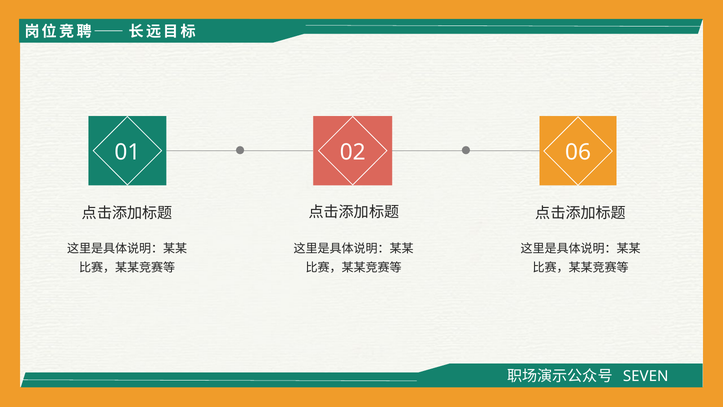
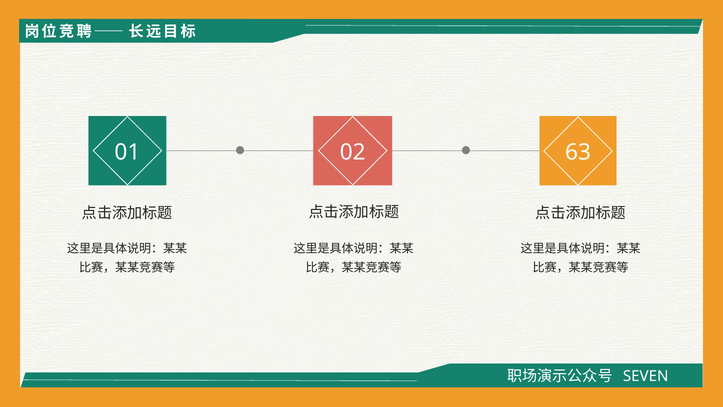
06: 06 -> 63 (578, 152)
